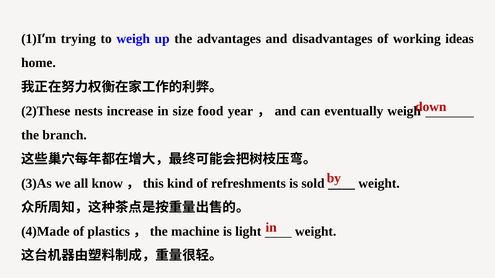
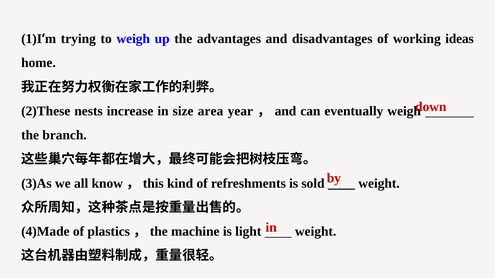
food: food -> area (211, 111)
